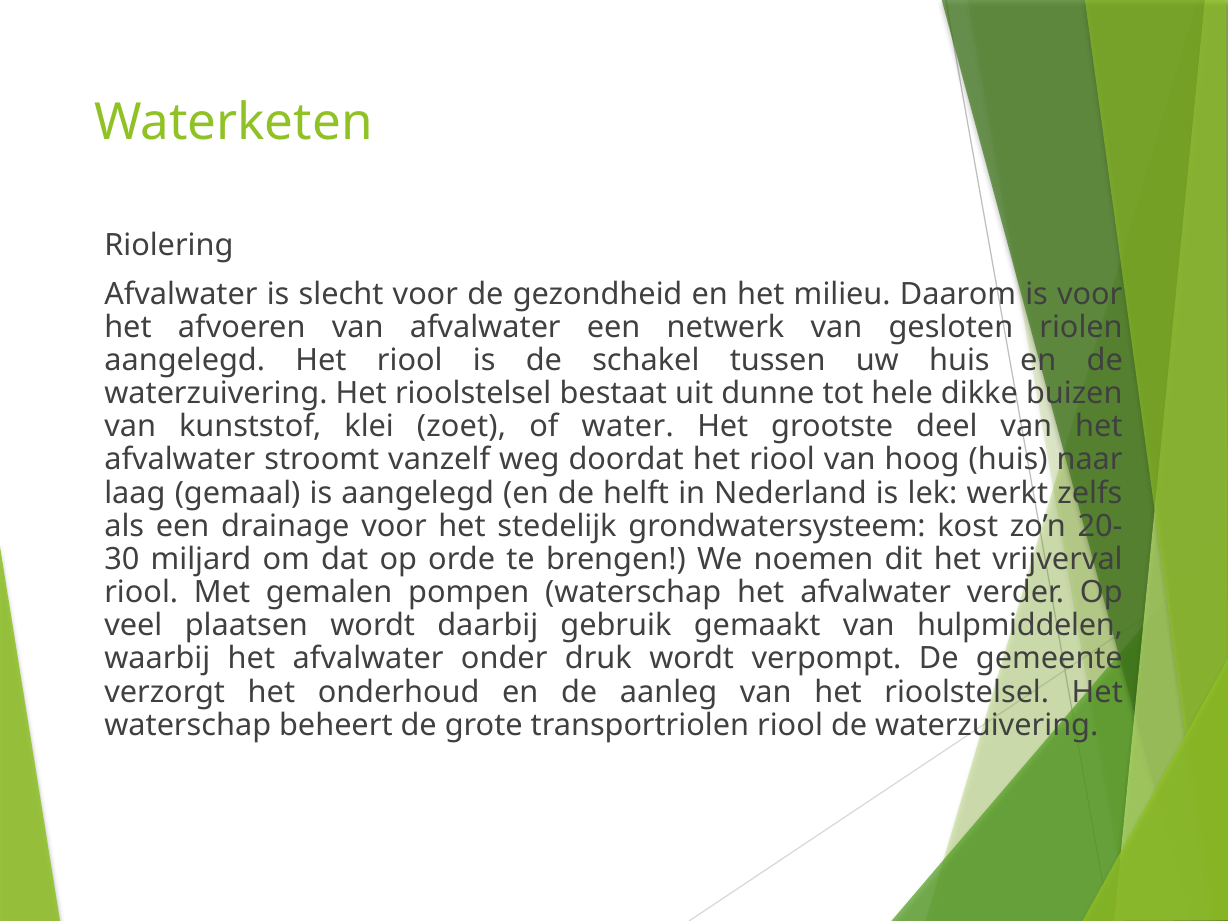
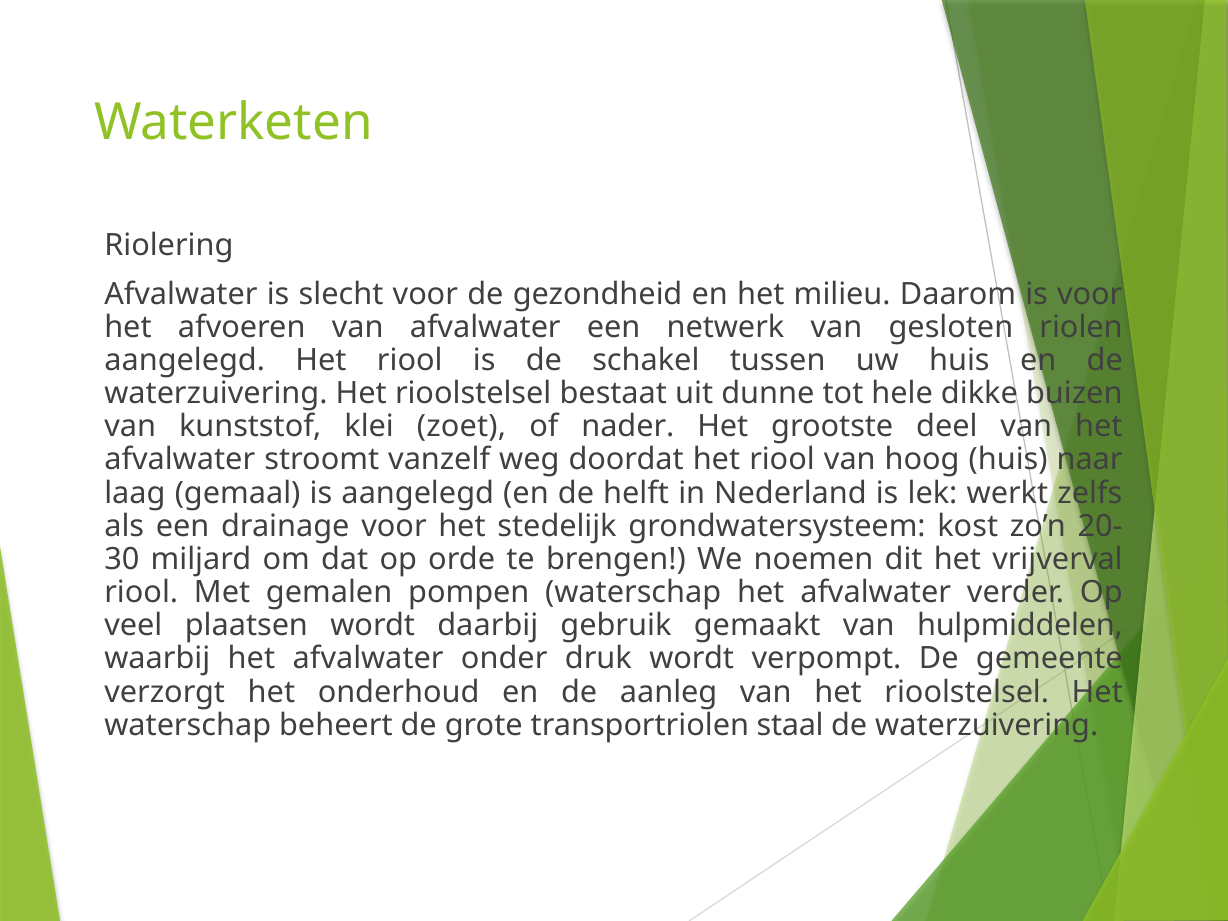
water: water -> nader (628, 427)
transportriolen riool: riool -> staal (790, 725)
